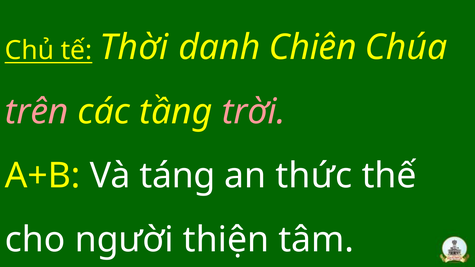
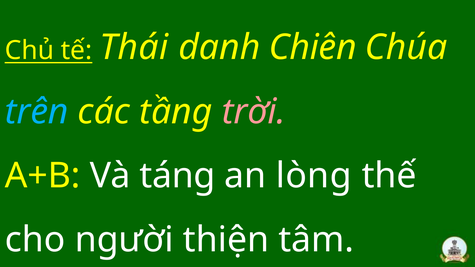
Thời: Thời -> Thái (134, 48)
trên colour: pink -> light blue (37, 112)
thức: thức -> lòng (314, 176)
